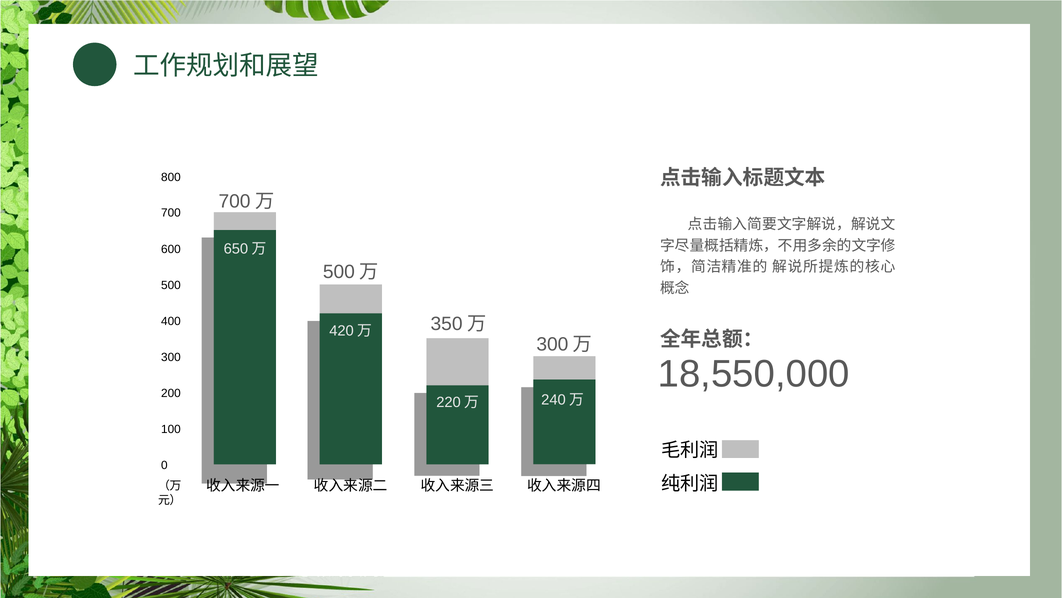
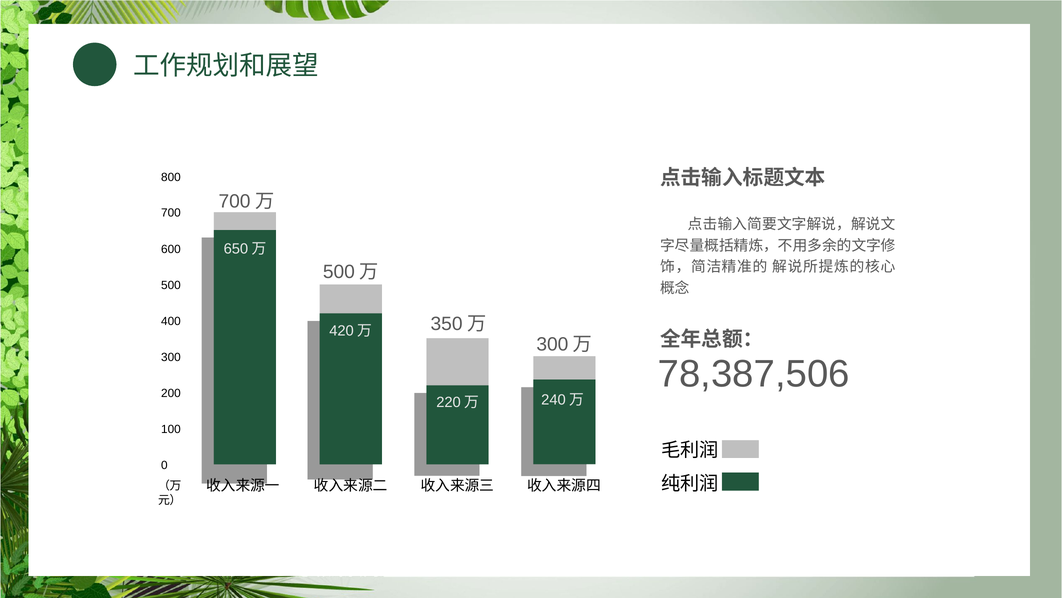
18,550,000: 18,550,000 -> 78,387,506 (754, 374)
